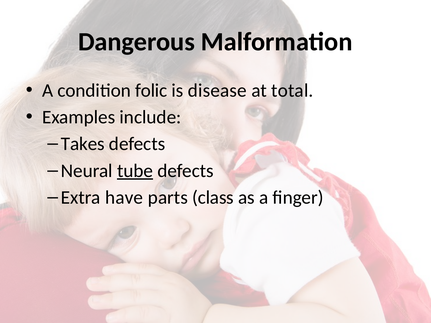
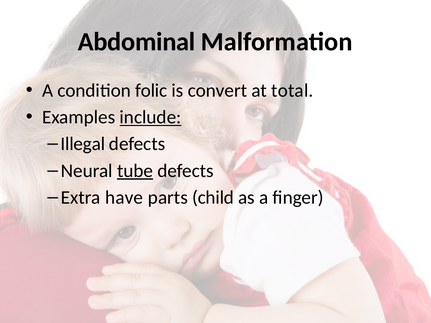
Dangerous: Dangerous -> Abdominal (137, 42)
disease: disease -> convert (217, 90)
include underline: none -> present (150, 117)
Takes: Takes -> Illegal (83, 144)
class: class -> child (213, 198)
